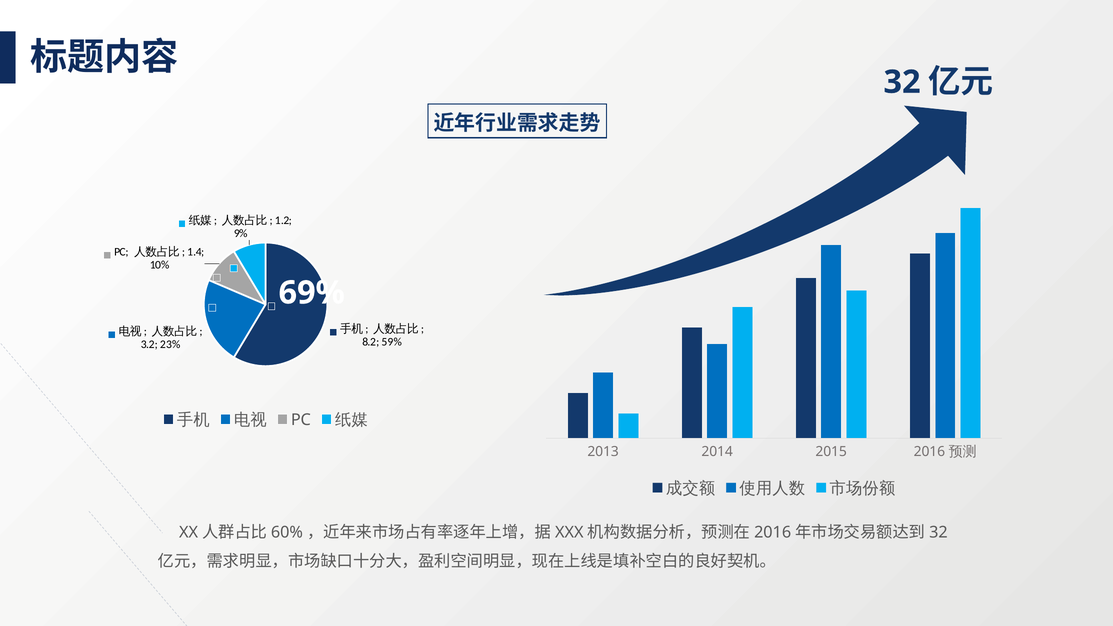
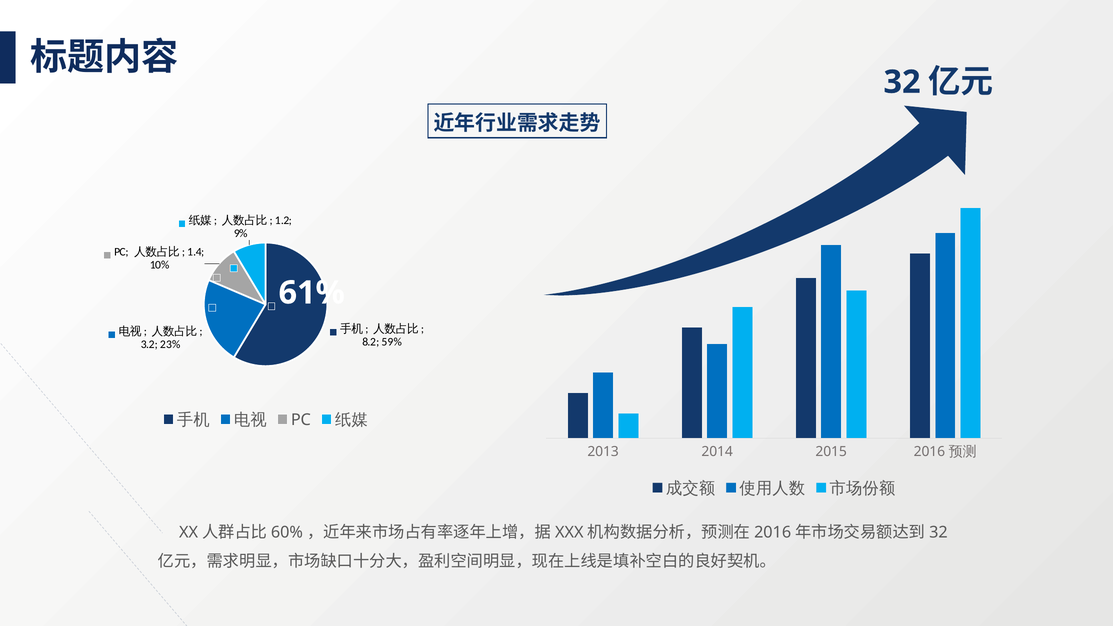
69%: 69% -> 61% (312, 293)
